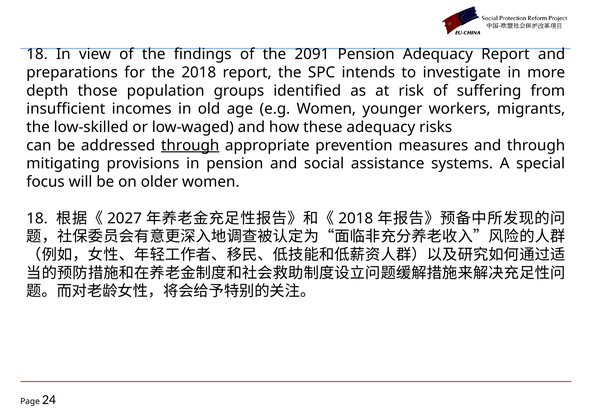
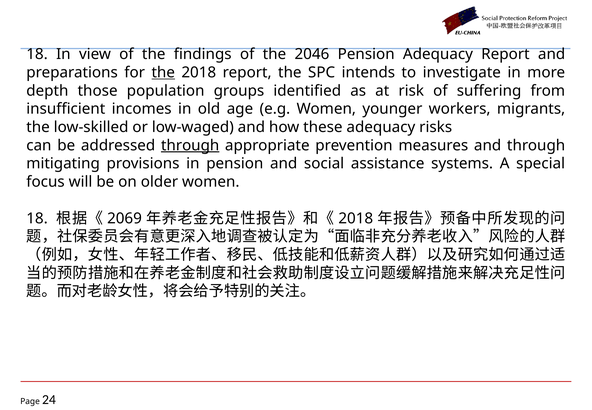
2091: 2091 -> 2046 (312, 54)
the underline: none -> present (163, 72)
2027: 2027 -> 2069 (124, 218)
